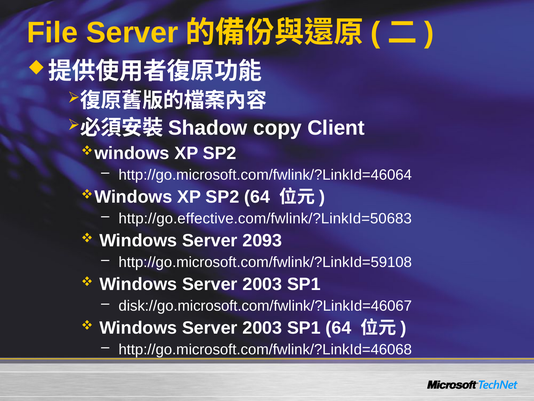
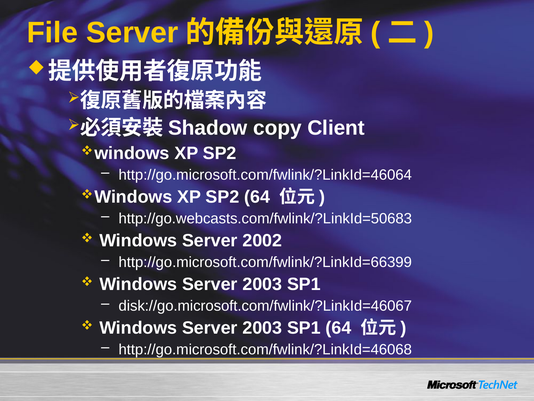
http://go.effective.com/fwlink/?LinkId=50683: http://go.effective.com/fwlink/?LinkId=50683 -> http://go.webcasts.com/fwlink/?LinkId=50683 (265, 218)
2093: 2093 -> 2002 (262, 240)
http://go.microsoft.com/fwlink/?LinkId=59108: http://go.microsoft.com/fwlink/?LinkId=59108 -> http://go.microsoft.com/fwlink/?LinkId=66399 (265, 262)
